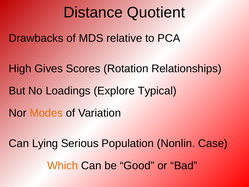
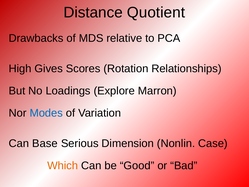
Typical: Typical -> Marron (157, 91)
Modes colour: orange -> blue (46, 113)
Lying: Lying -> Base (45, 143)
Population: Population -> Dimension (128, 143)
